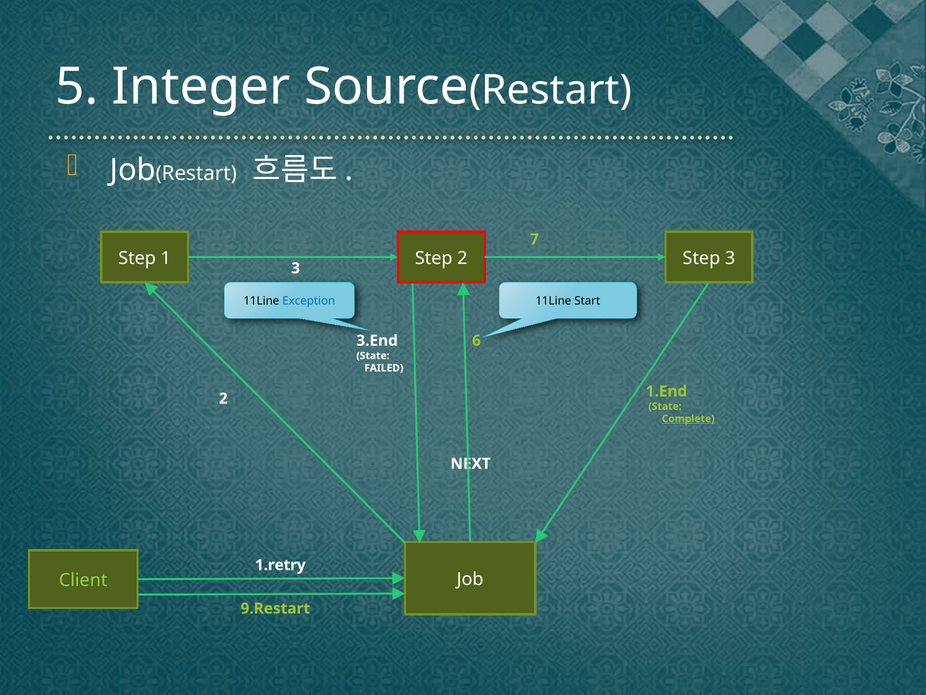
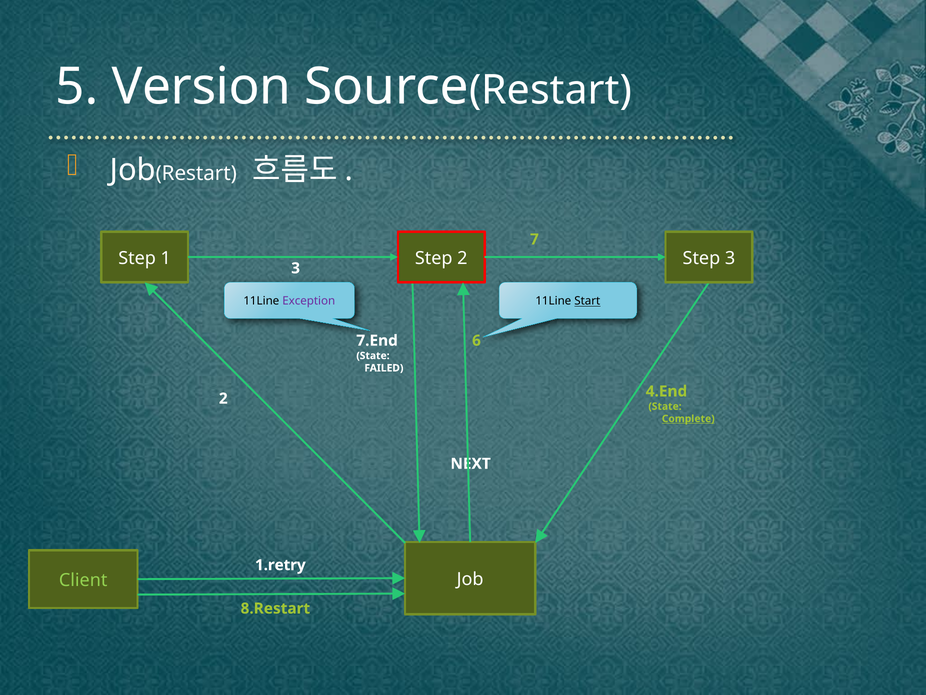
Integer: Integer -> Version (201, 87)
Exception colour: blue -> purple (309, 301)
Start underline: none -> present (587, 301)
3.End: 3.End -> 7.End (377, 340)
1.End: 1.End -> 4.End (666, 391)
9.Restart: 9.Restart -> 8.Restart (275, 608)
